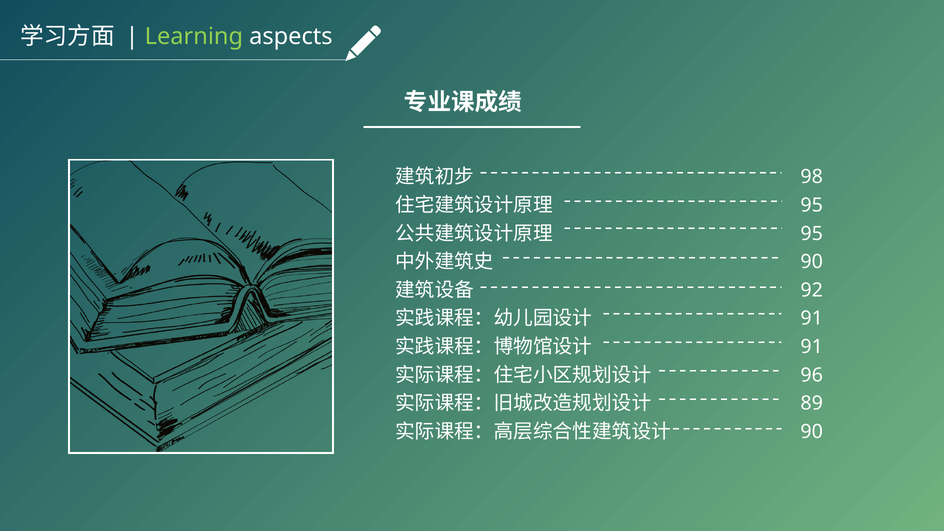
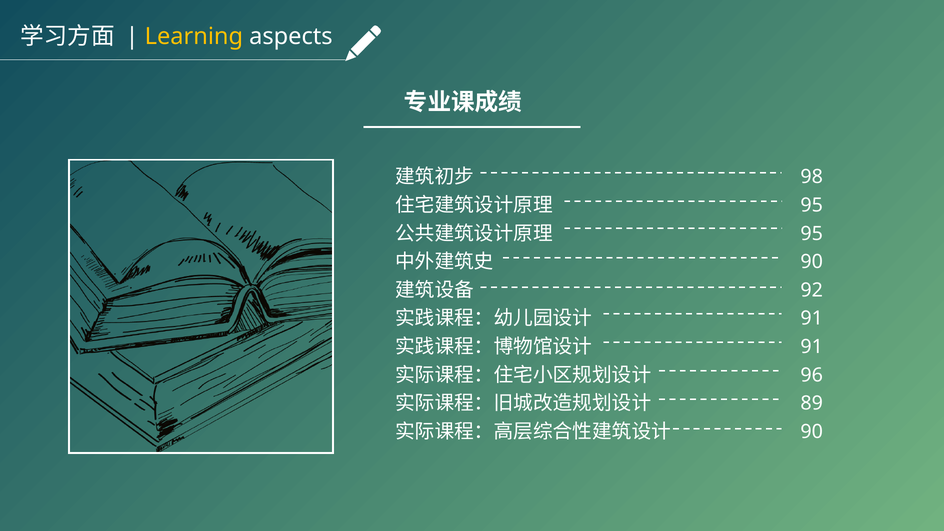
Learning colour: light green -> yellow (194, 36)
